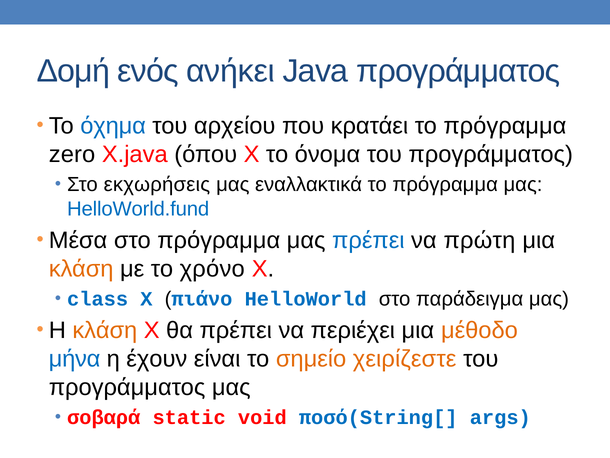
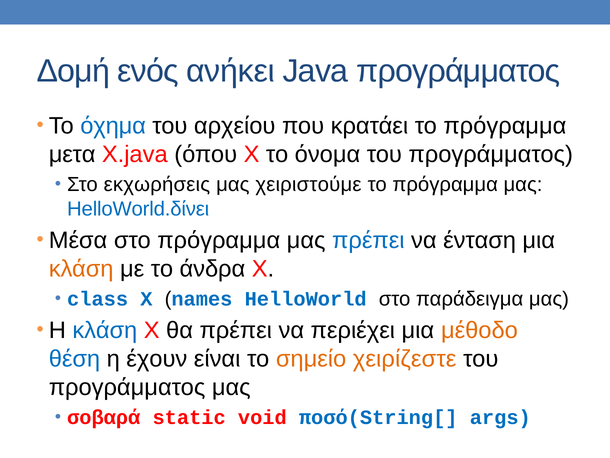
zero: zero -> μετα (72, 154)
εναλλακτικά: εναλλακτικά -> χειριστούμε (308, 184)
HelloWorld.fund: HelloWorld.fund -> HelloWorld.δίνει (138, 209)
πρώτη: πρώτη -> ένταση (480, 240)
χρόνο: χρόνο -> άνδρα (212, 268)
πιάνο: πιάνο -> names (202, 299)
κλάση colour: orange -> blue (105, 330)
μήνα: μήνα -> θέση (74, 359)
